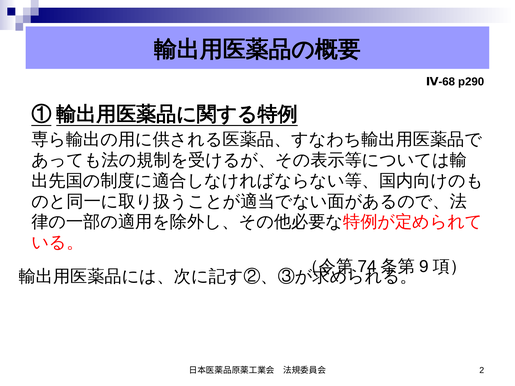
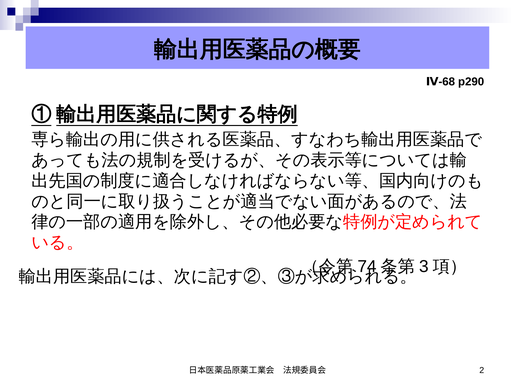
9: 9 -> 3 (424, 267)
